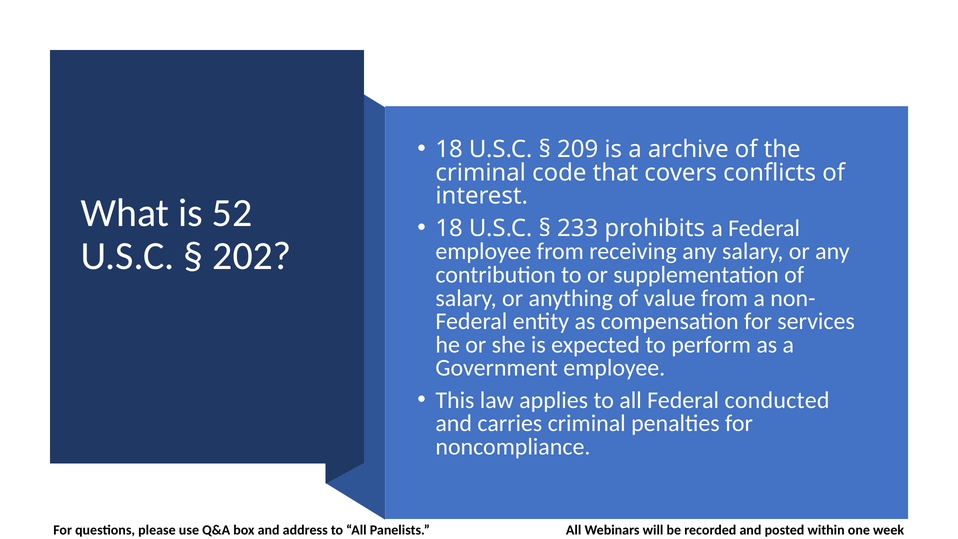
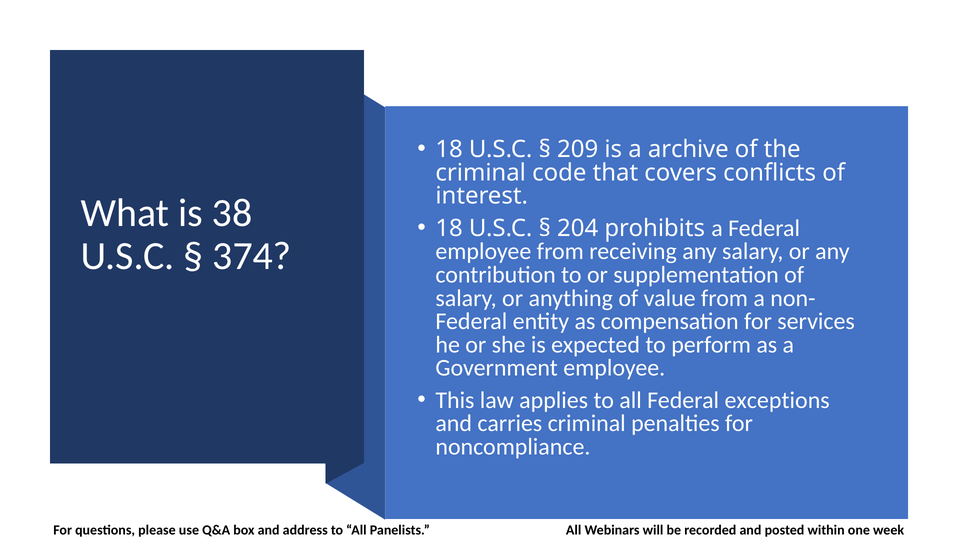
52: 52 -> 38 (232, 213)
233: 233 -> 204 (578, 228)
202: 202 -> 374 (252, 256)
conducted: conducted -> exceptions (777, 400)
